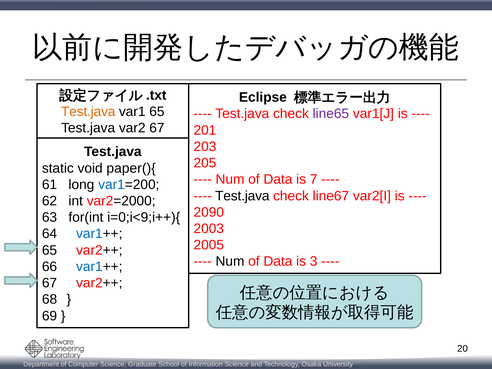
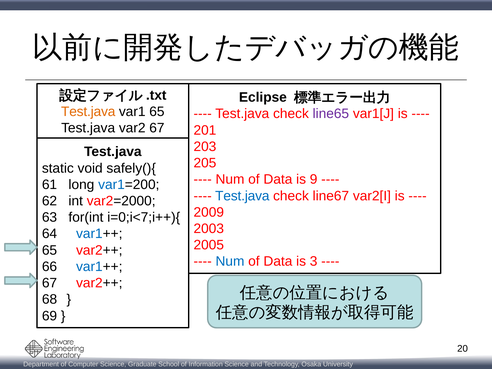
paper(){: paper(){ -> safely(){ (131, 168)
7: 7 -> 9 (314, 179)
Test.java colour: black -> blue (242, 196)
2090: 2090 -> 2009 (209, 212)
i=0;i<9;i++){: i=0;i<9;i++){ -> i=0;i<7;i++){ (144, 217)
Num colour: black -> blue (230, 261)
